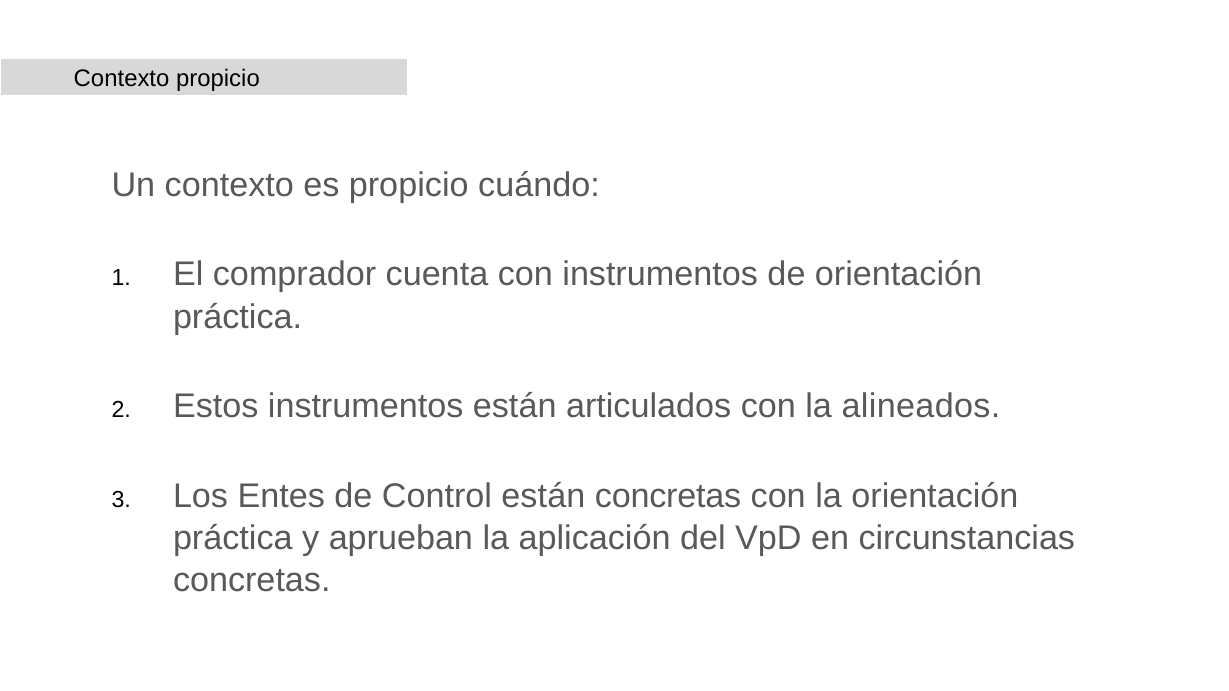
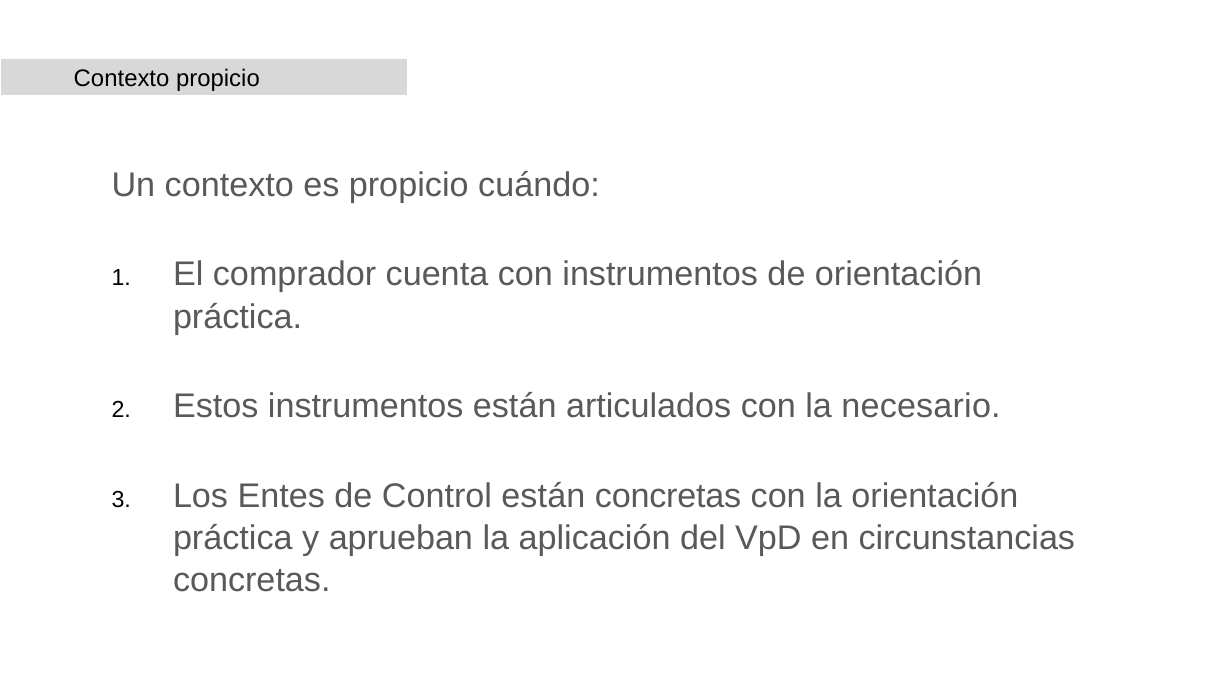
alineados: alineados -> necesario (921, 407)
